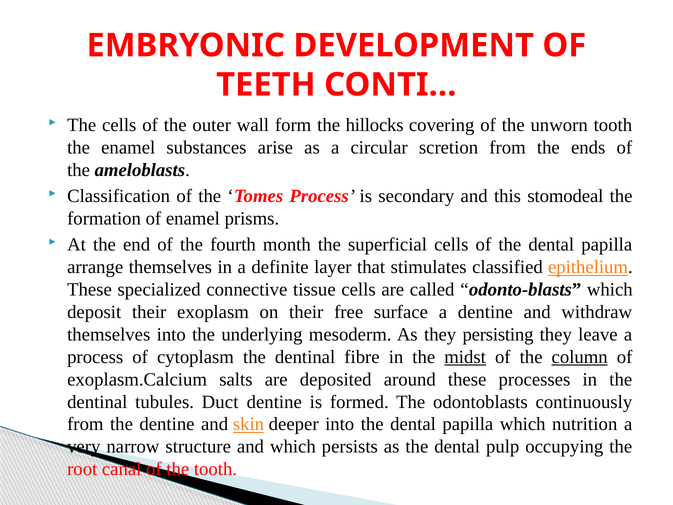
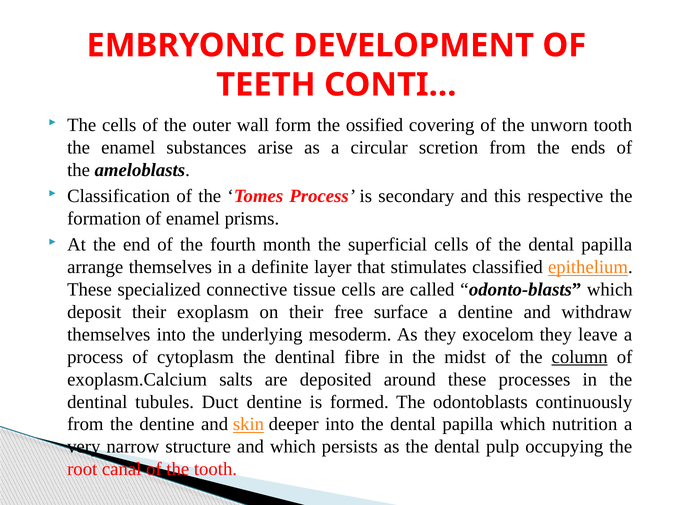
hillocks: hillocks -> ossified (375, 125)
stomodeal: stomodeal -> respective (565, 196)
persisting: persisting -> exocelom (498, 334)
midst underline: present -> none (465, 357)
